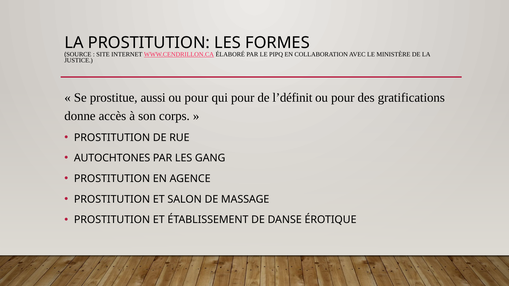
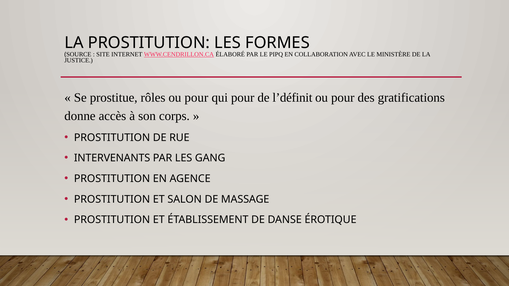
aussi: aussi -> rôles (153, 98)
AUTOCHTONES: AUTOCHTONES -> INTERVENANTS (112, 158)
